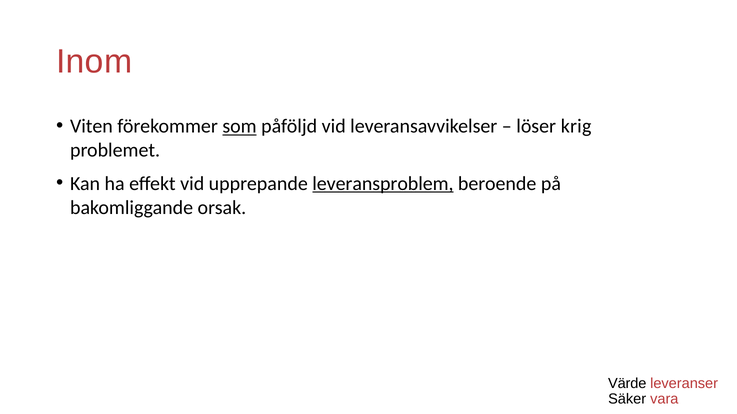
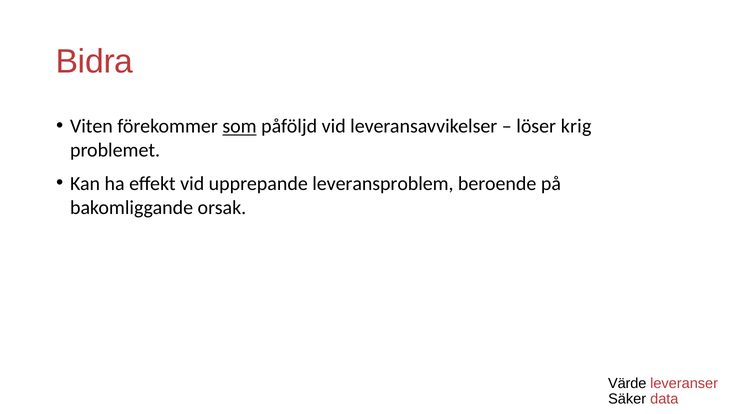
Inom: Inom -> Bidra (94, 62)
leveransproblem underline: present -> none (383, 184)
vara: vara -> data (664, 400)
